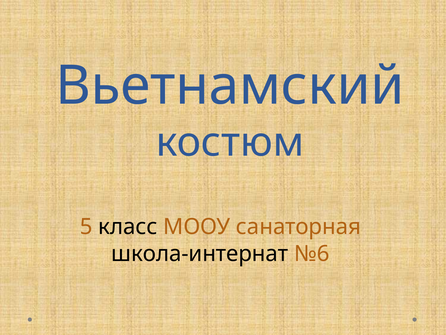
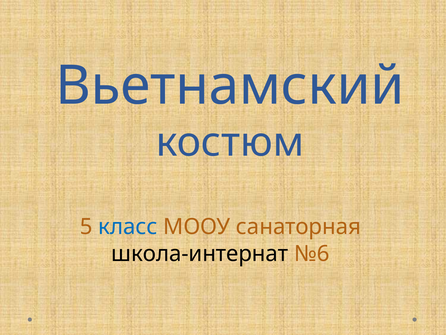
класс colour: black -> blue (128, 227)
